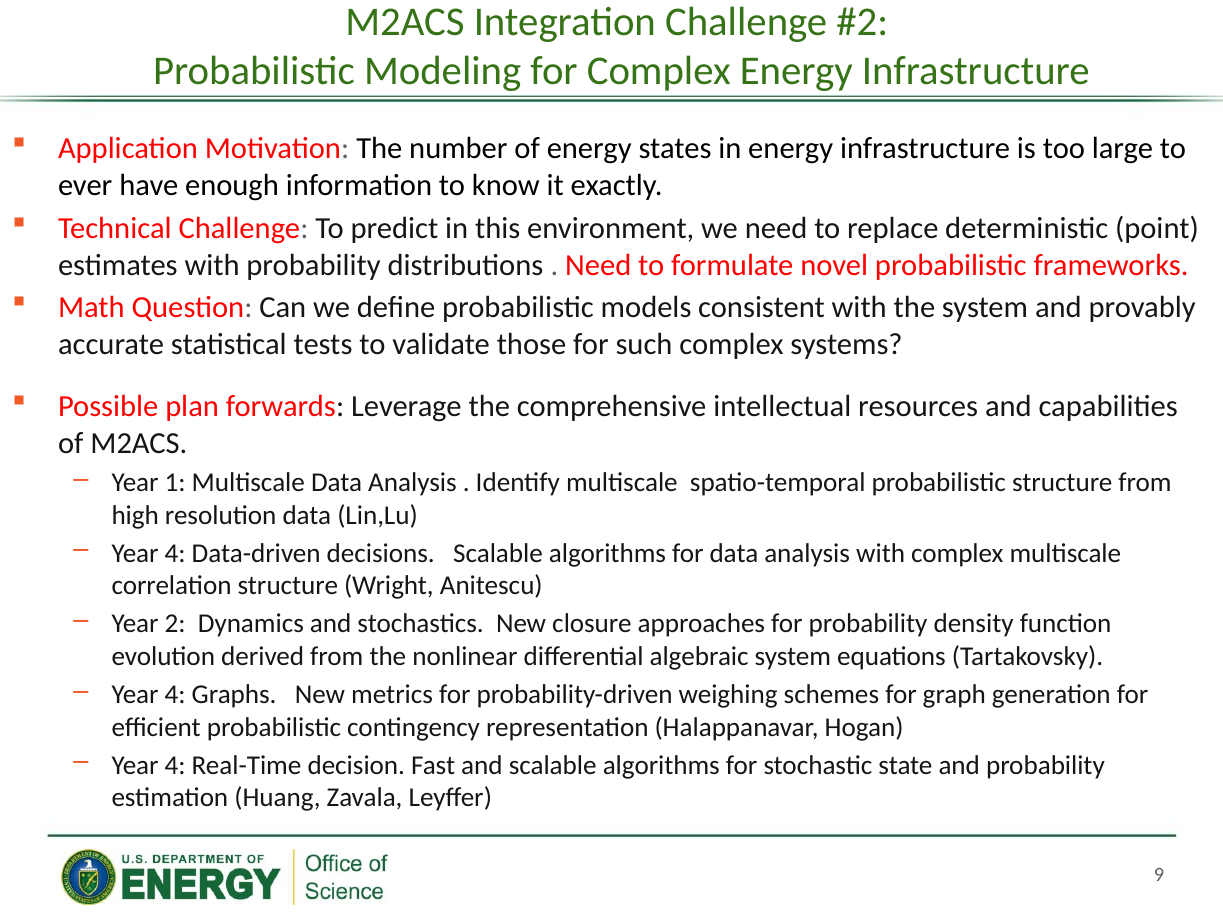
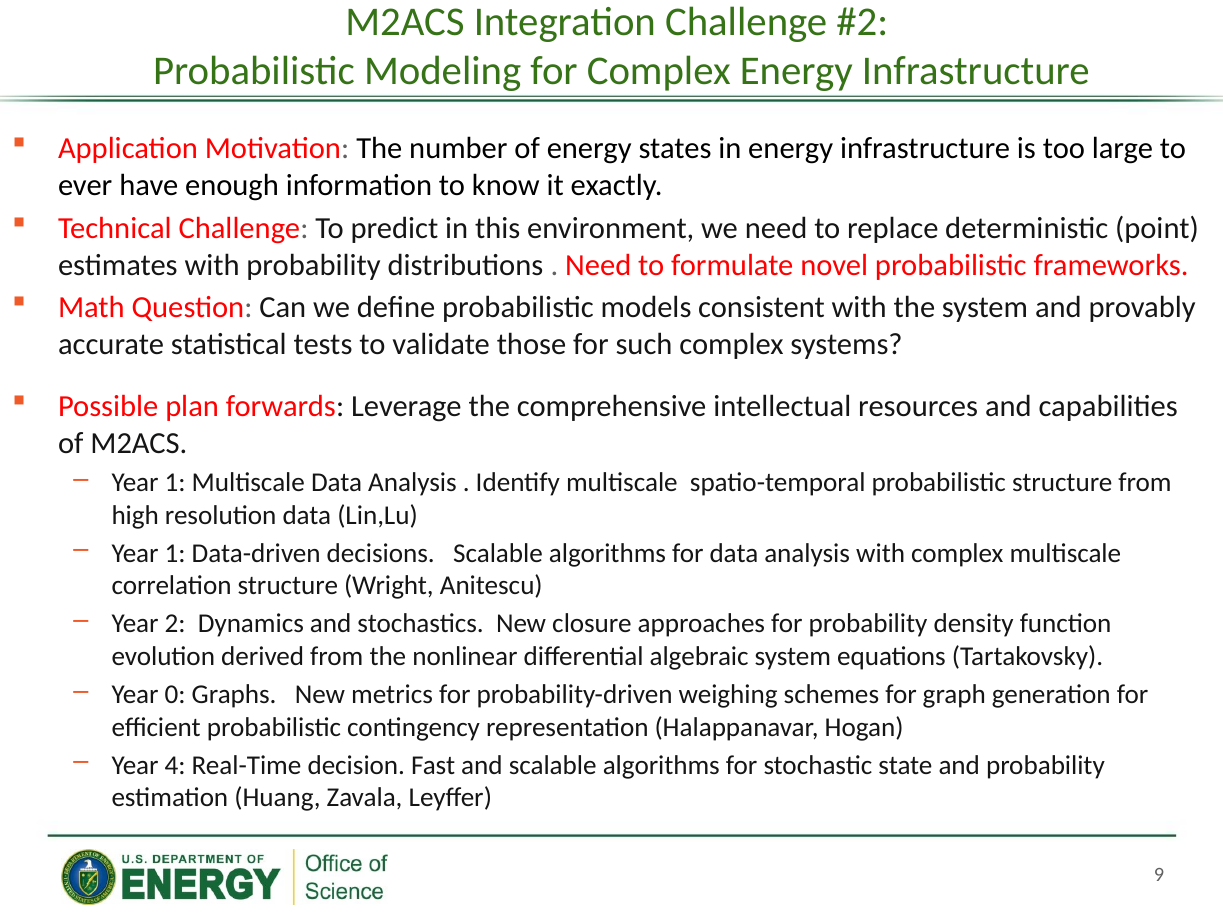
4: 4 -> 1 (175, 554)
4: 4 -> 0 (175, 695)
